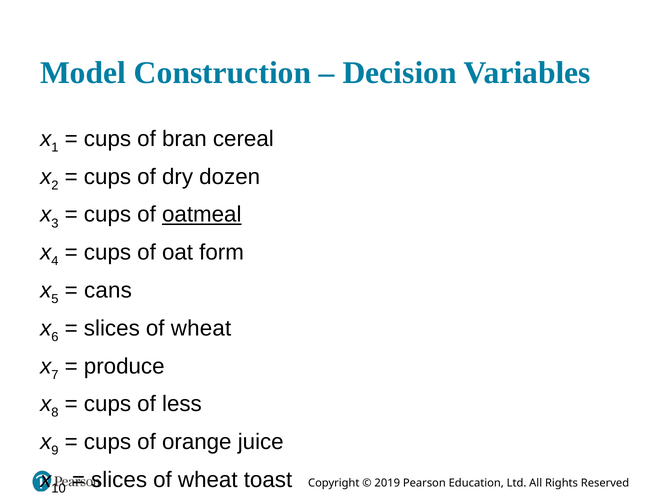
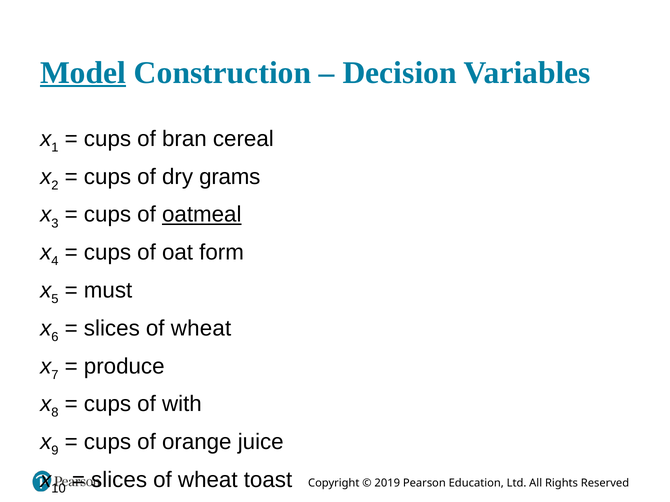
Model underline: none -> present (83, 73)
dozen: dozen -> grams (230, 177)
cans: cans -> must (108, 291)
less: less -> with (182, 404)
